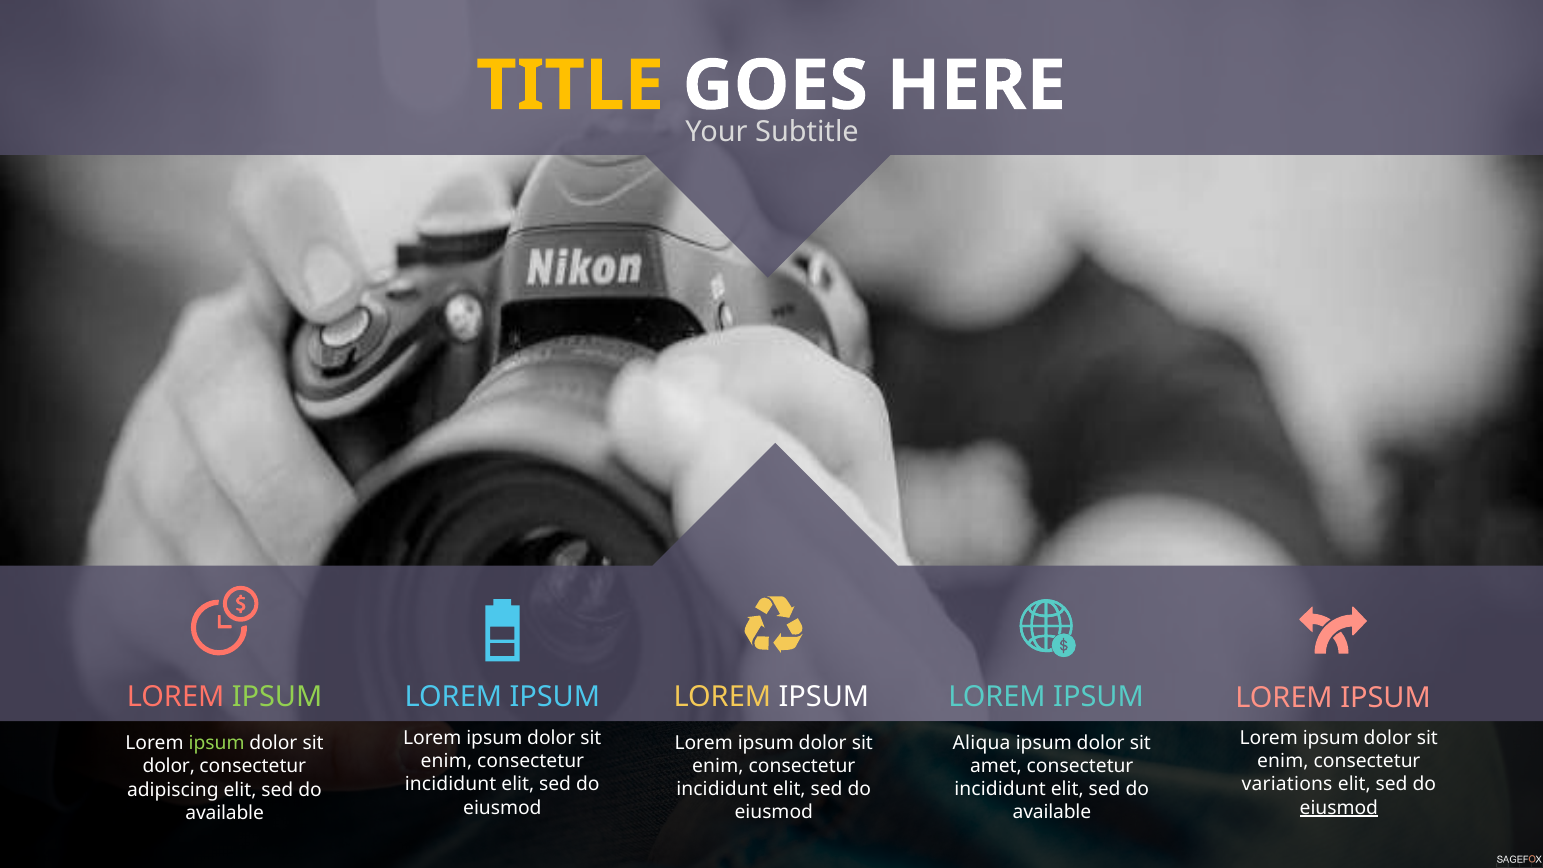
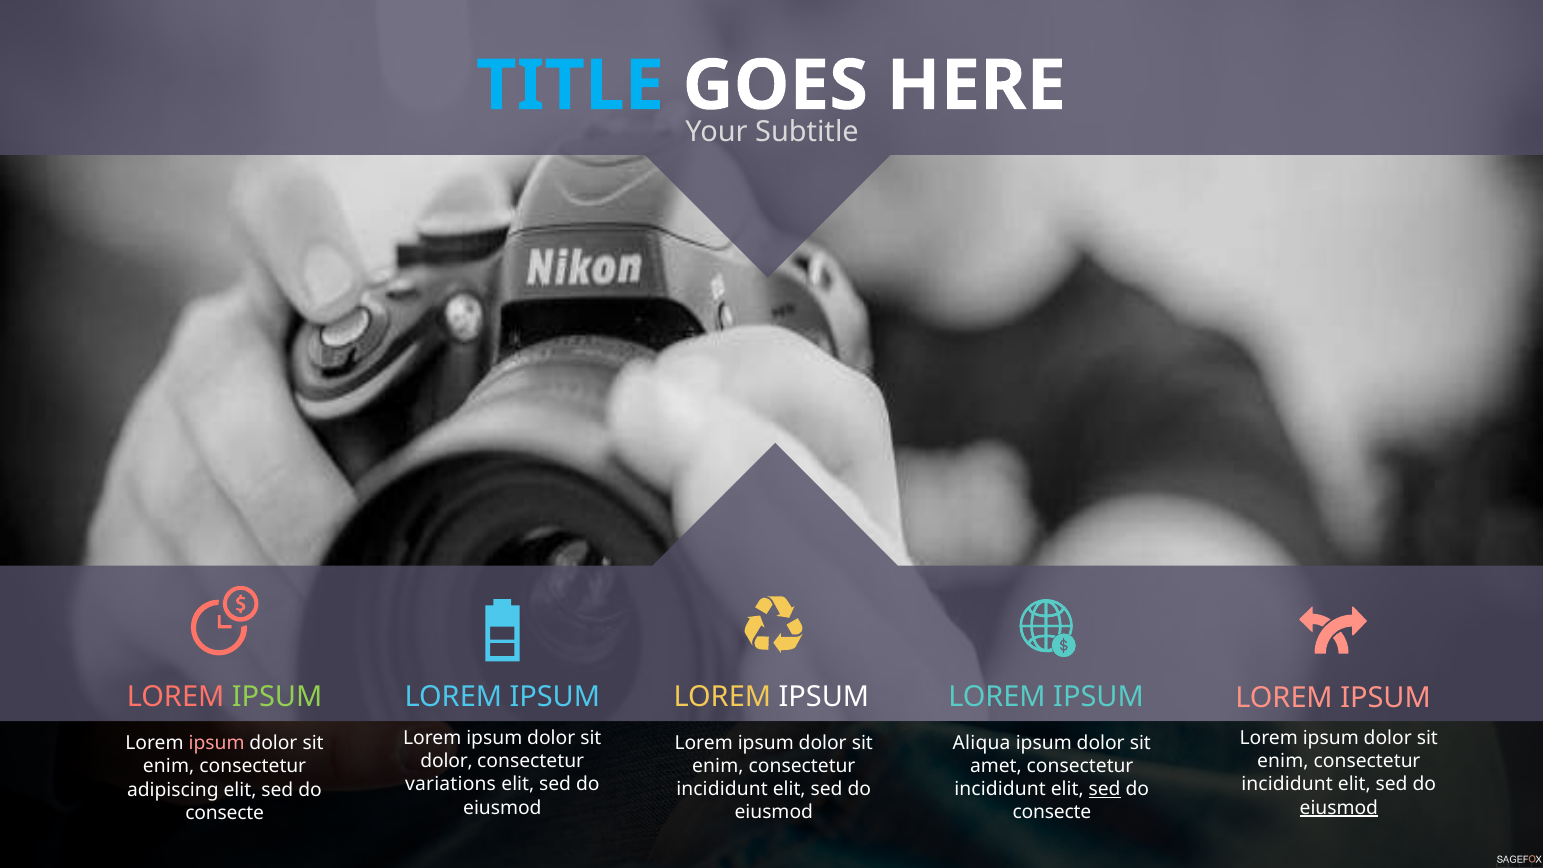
TITLE colour: yellow -> light blue (570, 86)
ipsum colour: light green -> pink (217, 743)
enim: enim -> dolor (447, 761)
dolor: dolor -> enim (169, 766)
incididunt: incididunt -> variations (451, 785)
variations: variations -> incididunt (1287, 785)
sed underline: none -> present (1105, 789)
available: available -> consecte (1052, 812)
available: available -> consecte (225, 813)
